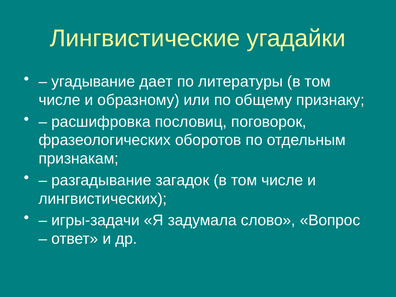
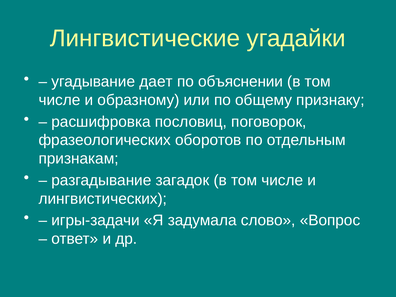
литературы: литературы -> объяснении (241, 82)
